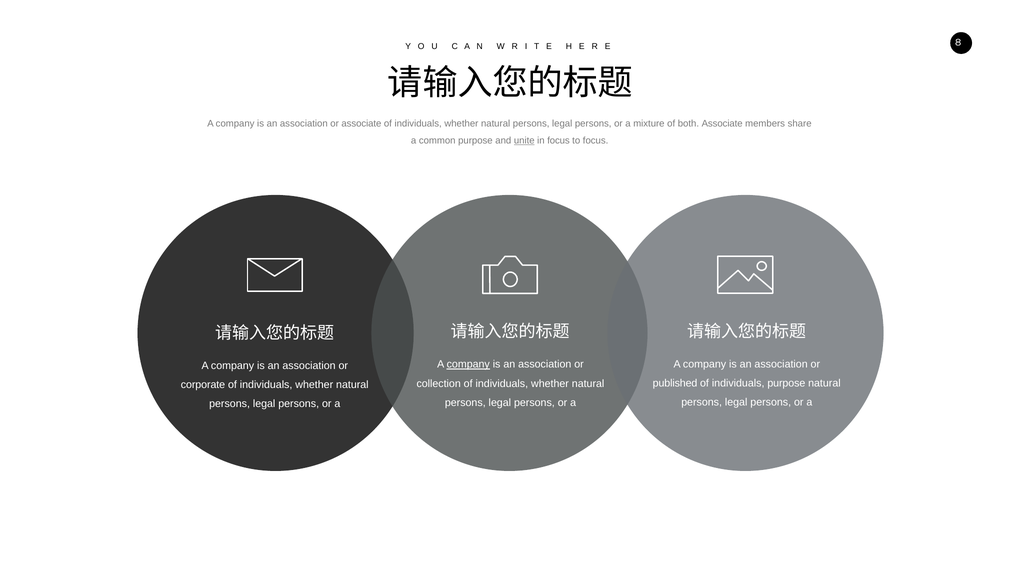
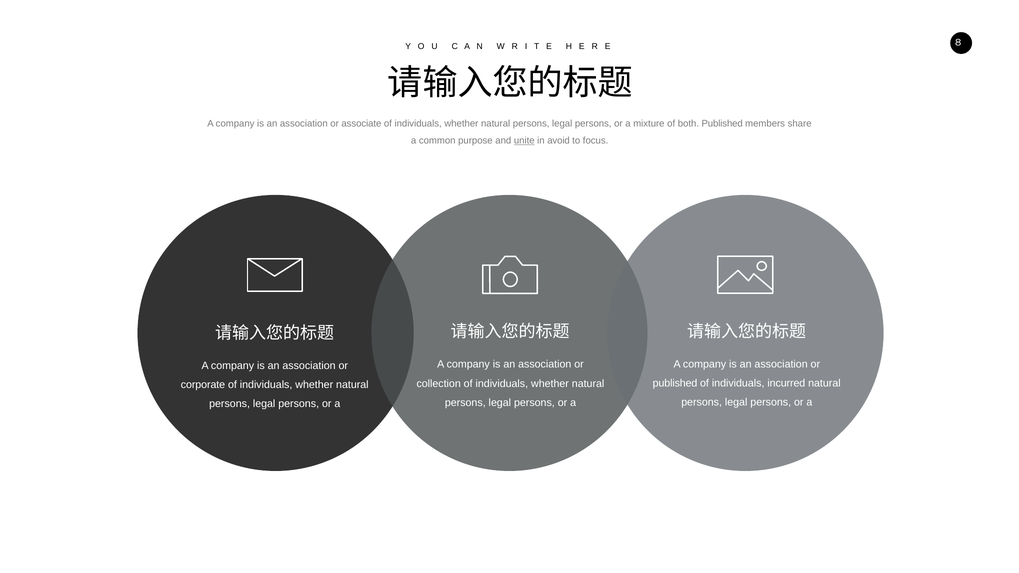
both Associate: Associate -> Published (722, 124)
in focus: focus -> avoid (559, 141)
company underline: present -> none (468, 365)
individuals purpose: purpose -> incurred (786, 384)
